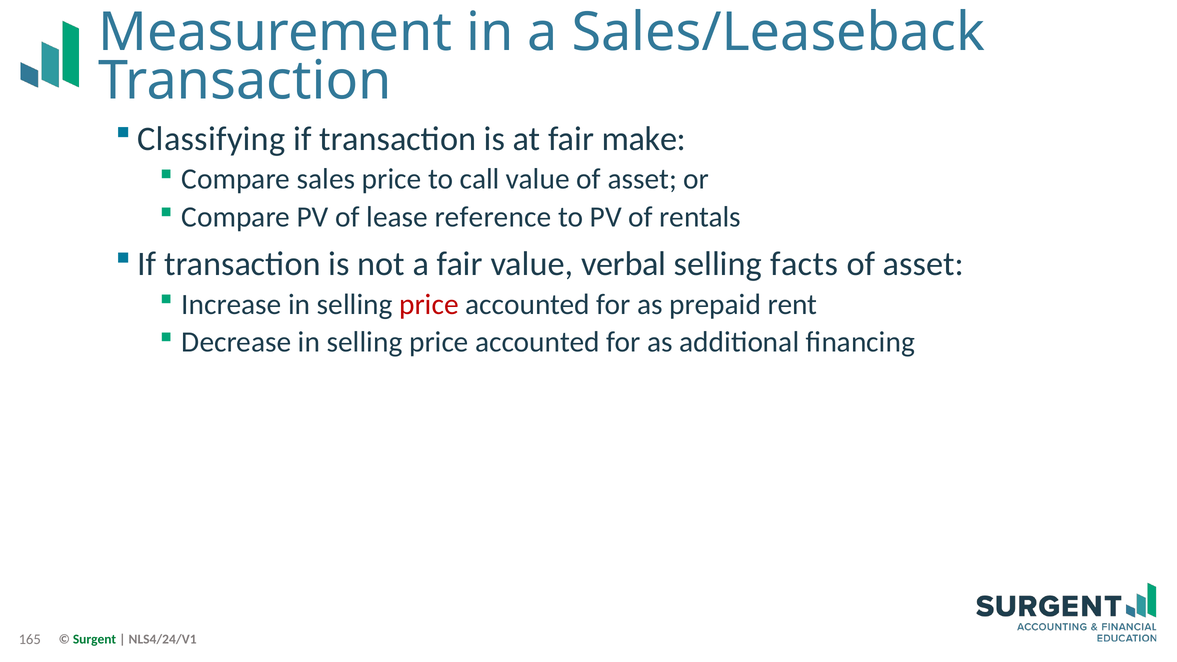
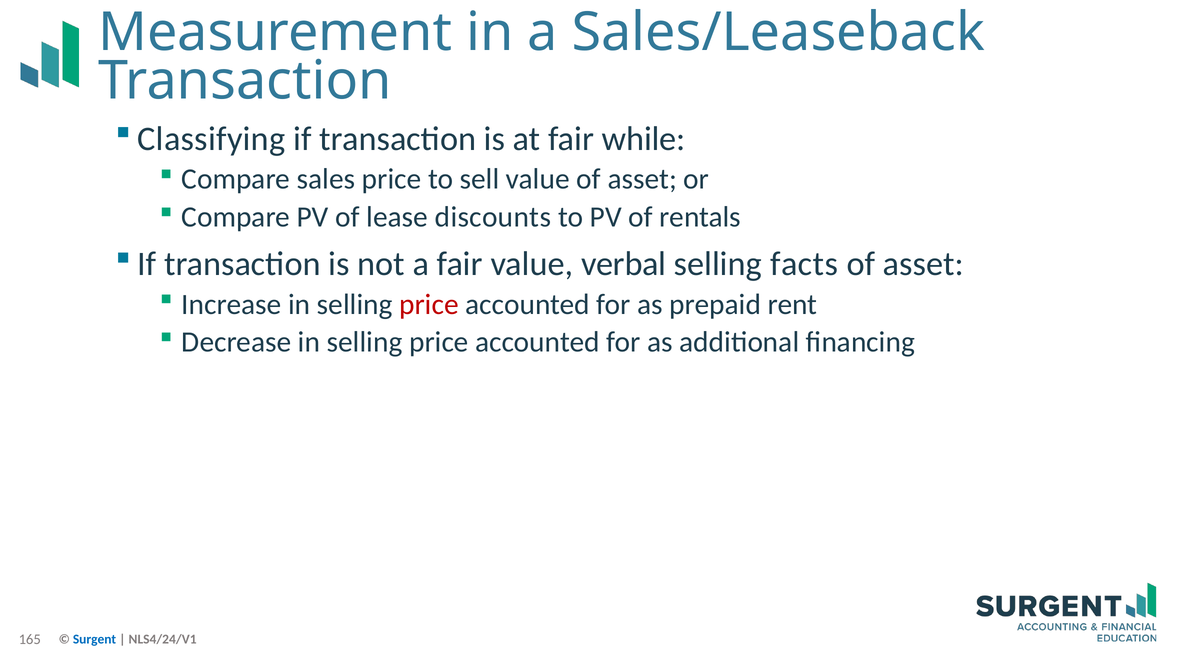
make: make -> while (644, 139)
call: call -> sell (480, 179)
reference: reference -> discounts (493, 217)
Surgent colour: green -> blue (95, 639)
